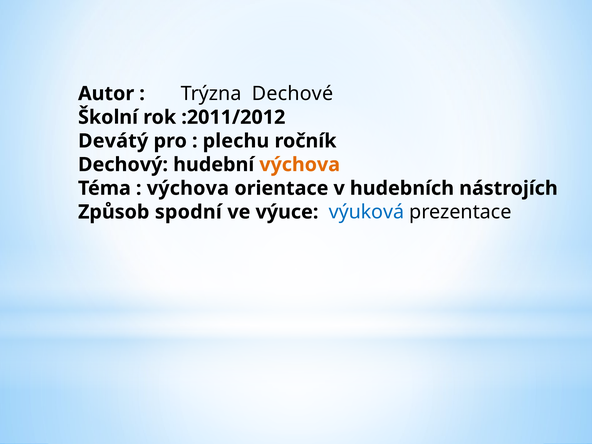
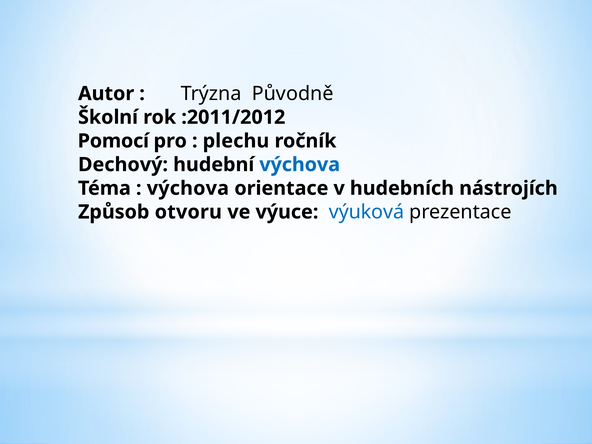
Dechové: Dechové -> Původně (293, 94)
Devátý: Devátý -> Pomocí (113, 141)
výchova colour: orange -> blue (300, 165)
spodní: spodní -> otvoru (188, 212)
